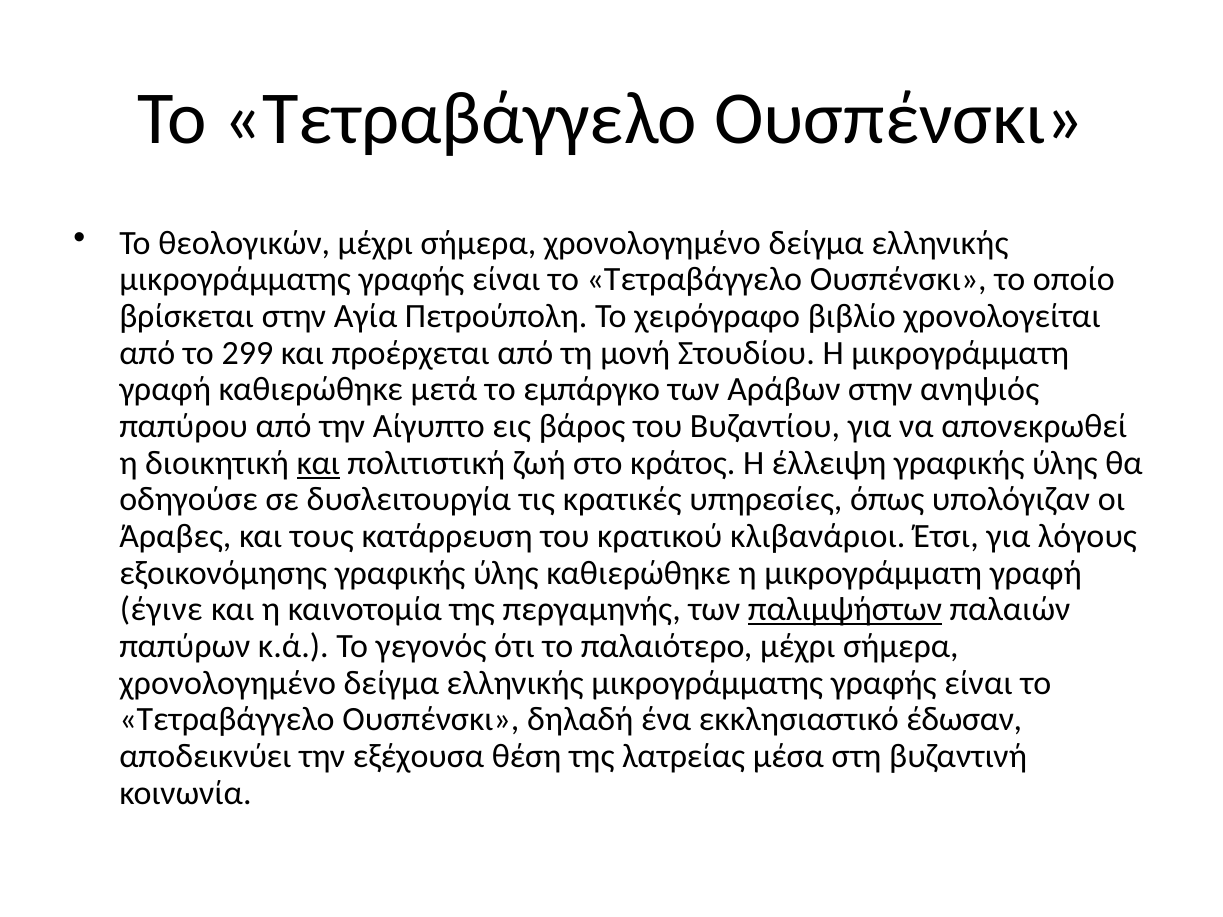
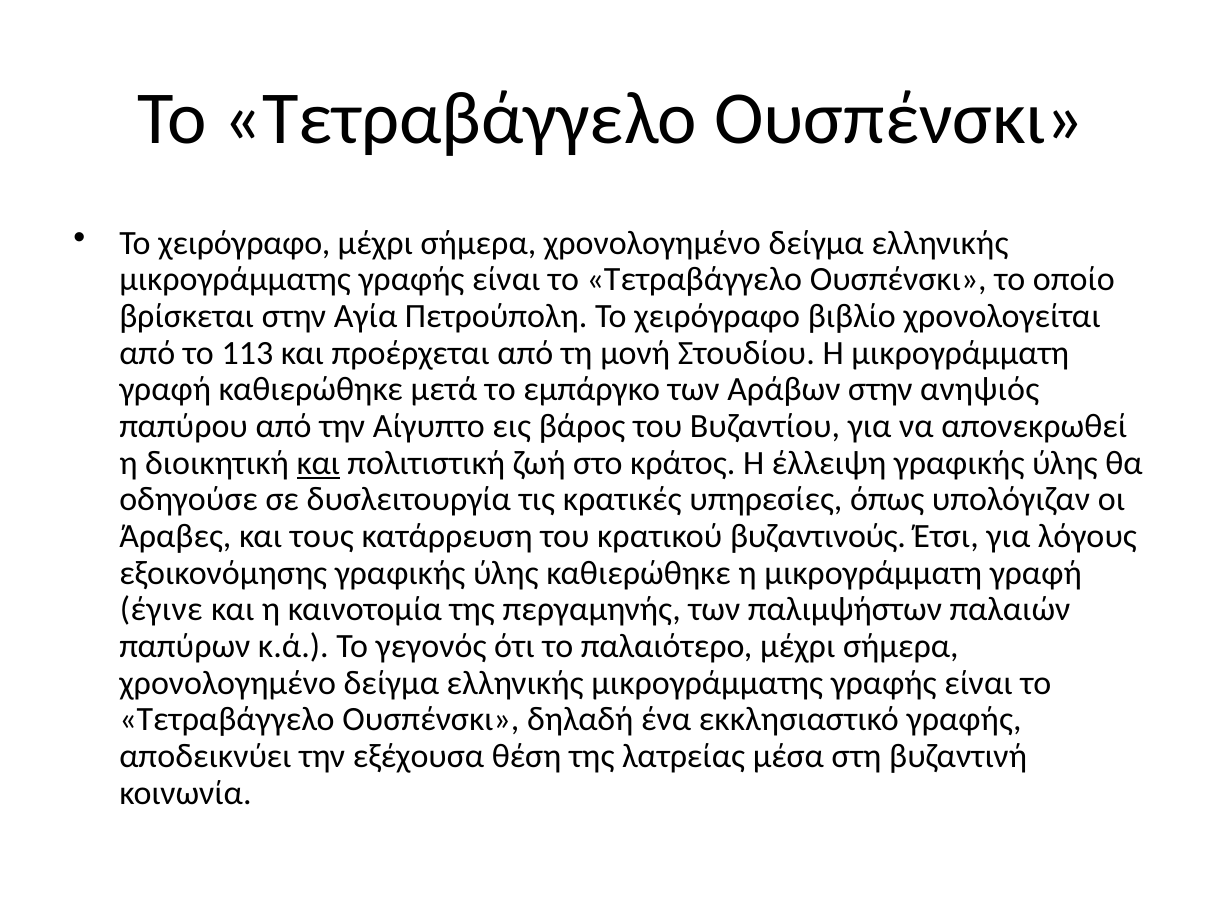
θεολογικών: θεολογικών -> χειρόγραφο (244, 243)
299: 299 -> 113 (247, 353)
κλιβανάριοι: κλιβανάριοι -> βυζαντινούς (818, 536)
παλιμψήστων underline: present -> none (845, 610)
εκκλησιαστικό έδωσαν: έδωσαν -> γραφής (964, 720)
